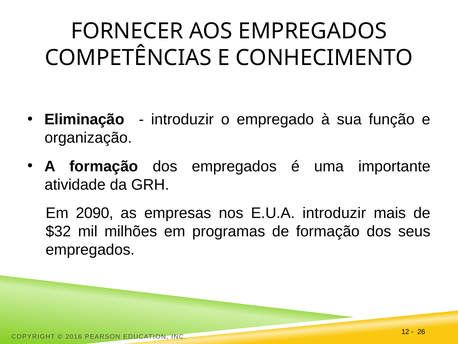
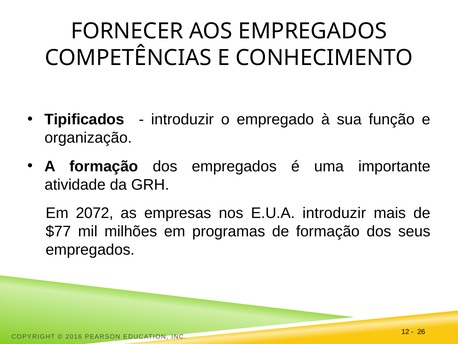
Eliminação: Eliminação -> Tipificados (84, 119)
2090: 2090 -> 2072 (95, 213)
$32: $32 -> $77 (58, 231)
